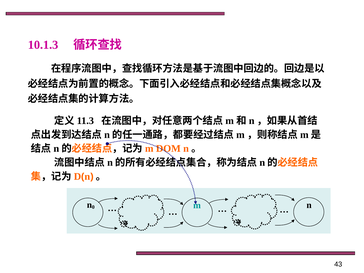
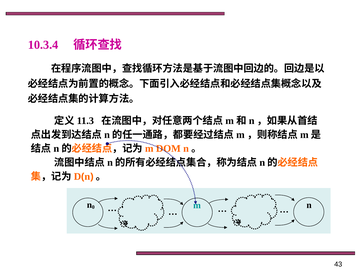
10.1.3: 10.1.3 -> 10.3.4 (43, 45)
